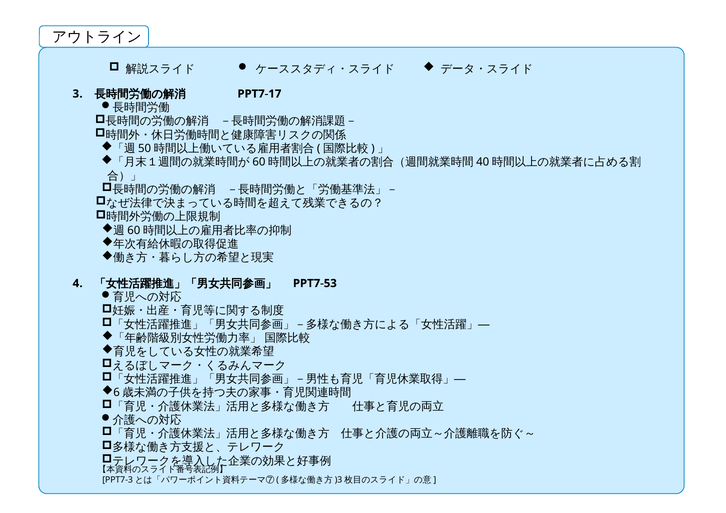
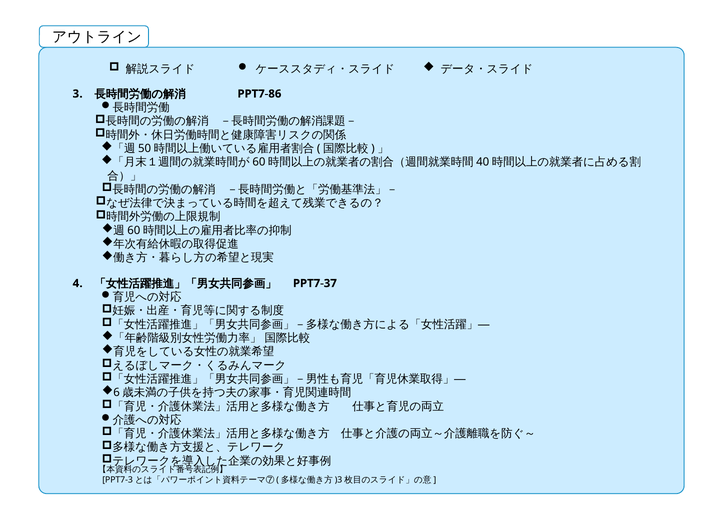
PPT7-17: PPT7-17 -> PPT7-86 (259, 94)
PPT7-53: PPT7-53 -> PPT7-37 (315, 284)
